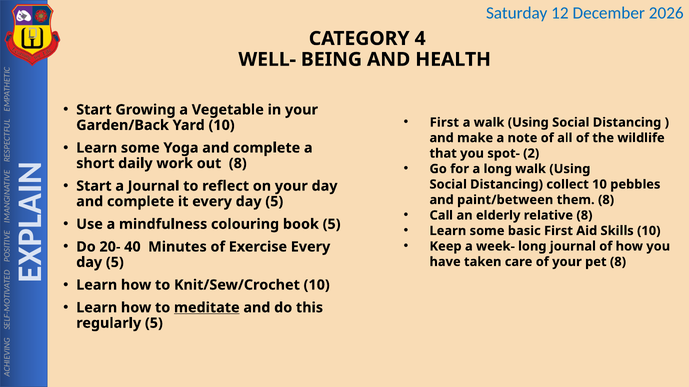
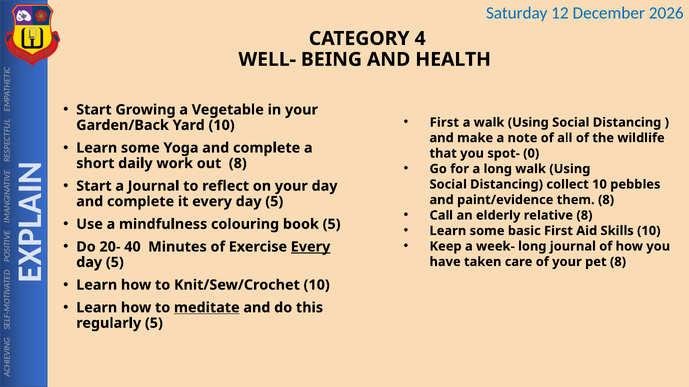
2: 2 -> 0 (531, 154)
paint/between: paint/between -> paint/evidence (505, 200)
Every underline: none -> present (311, 247)
